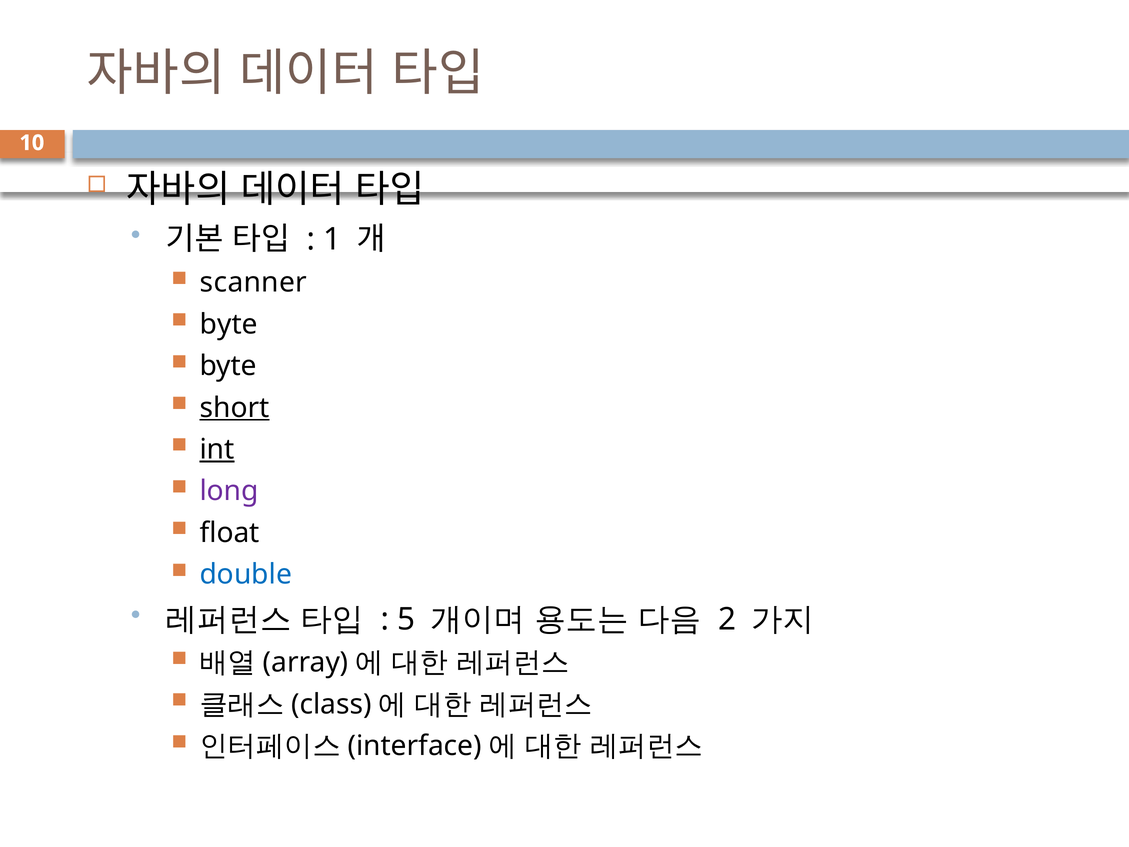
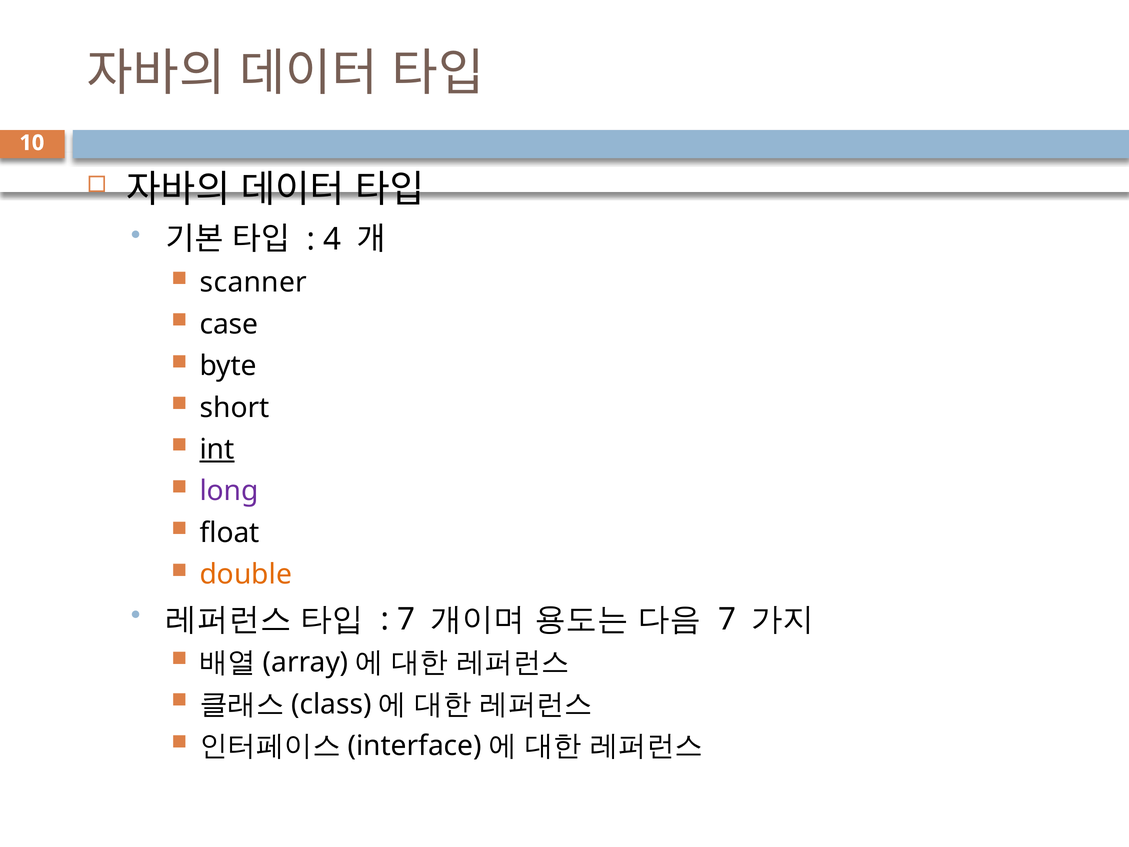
1: 1 -> 4 (332, 239)
byte: byte -> case (229, 324)
short underline: present -> none (235, 408)
double colour: blue -> orange (246, 574)
5: 5 -> 7 (406, 619)
2: 2 -> 7 (727, 619)
